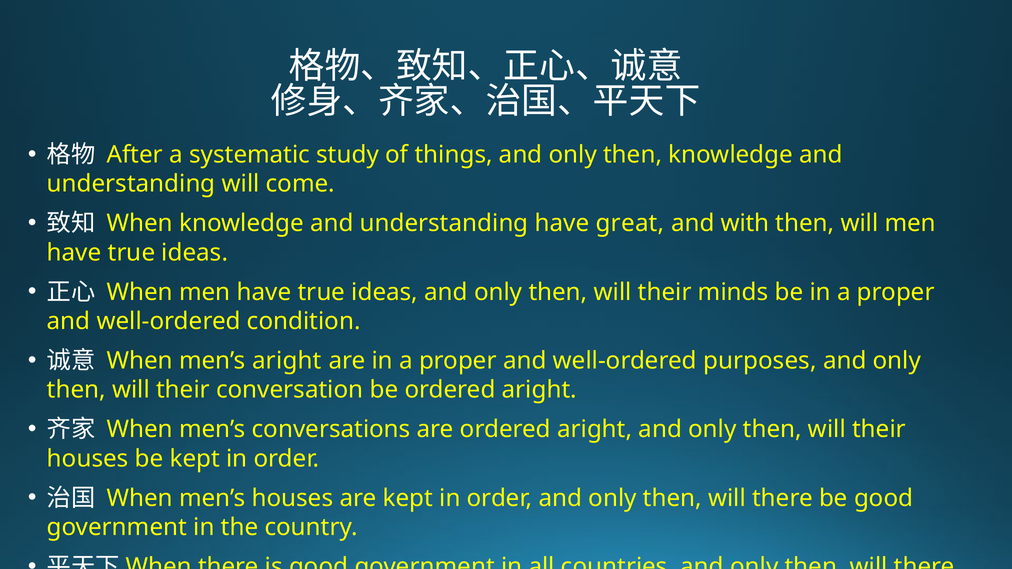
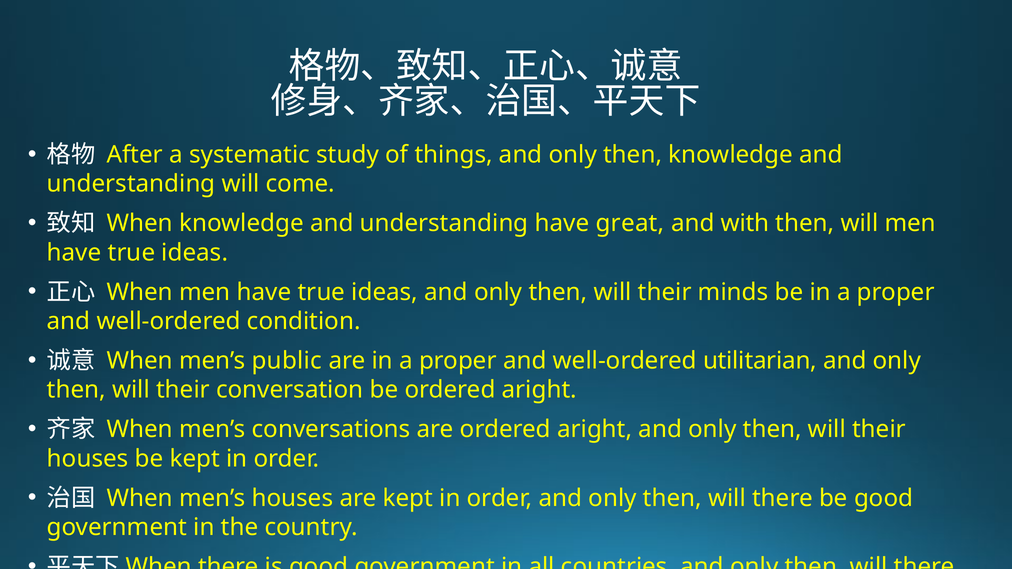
men’s aright: aright -> public (287, 361)
purposes: purposes -> utilitarian (760, 361)
